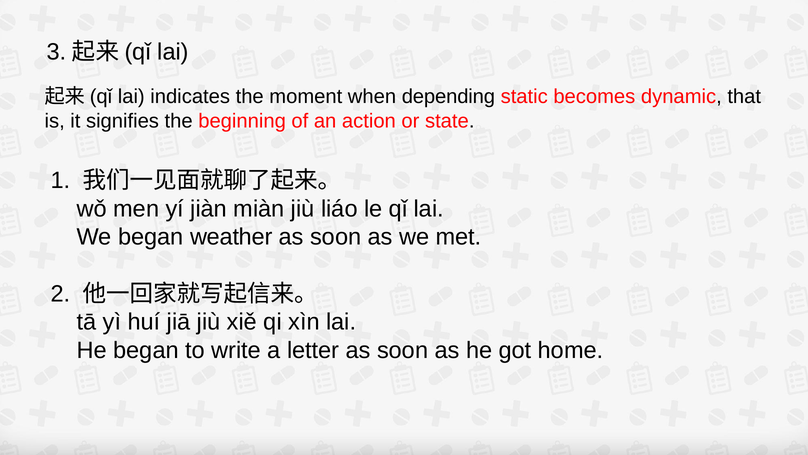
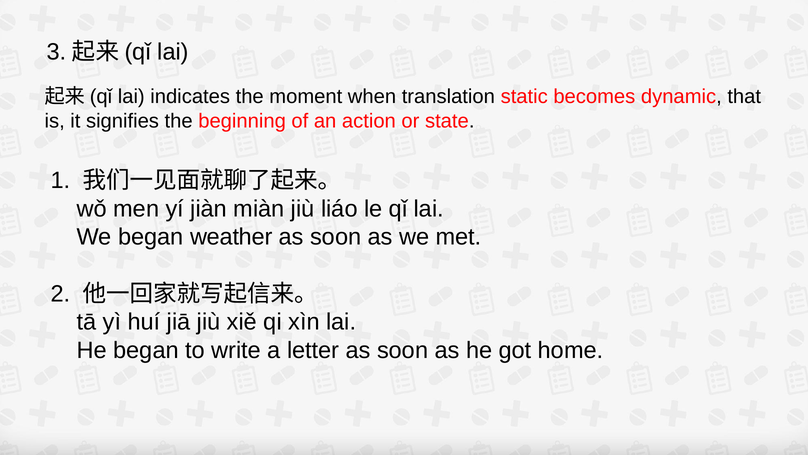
depending: depending -> translation (448, 97)
